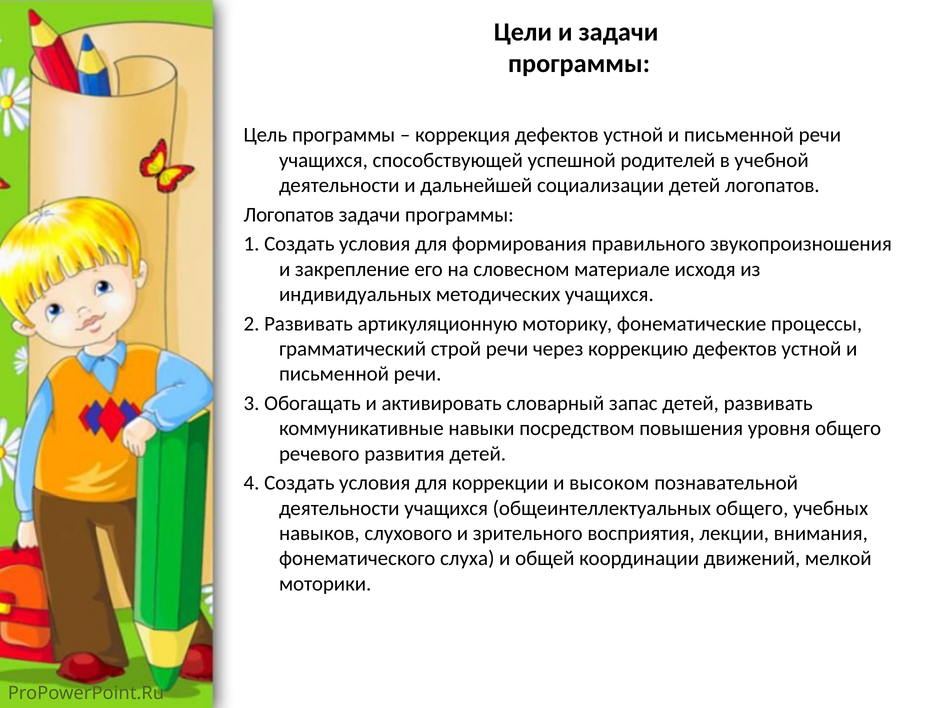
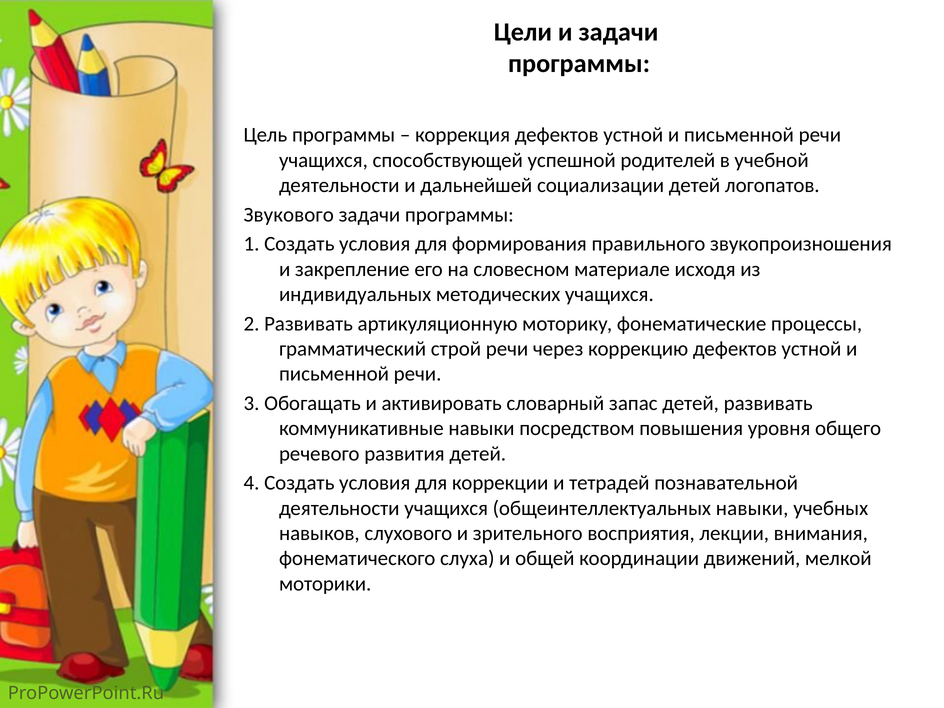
Логопатов: Логопатов -> Звукового (289, 215)
высоком: высоком -> тетрадей (609, 483)
общеинтеллектуальных общего: общего -> навыки (752, 508)
